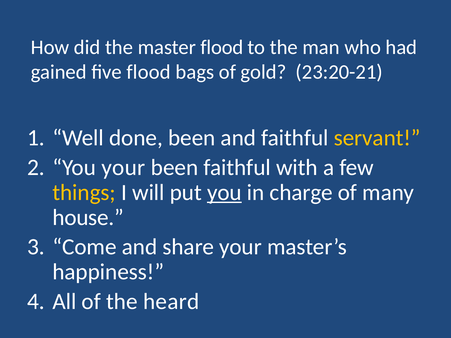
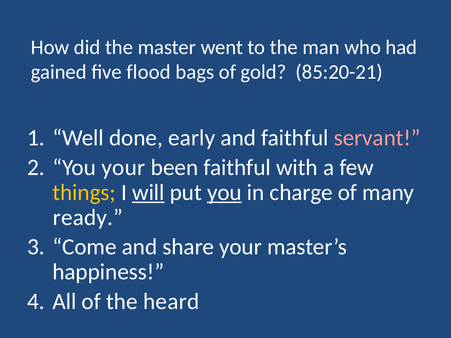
master flood: flood -> went (222, 47)
23:20-21: 23:20-21 -> 85:20-21 (339, 72)
done been: been -> early (192, 138)
servant colour: yellow -> pink (377, 138)
will underline: none -> present (148, 193)
house: house -> ready (88, 218)
